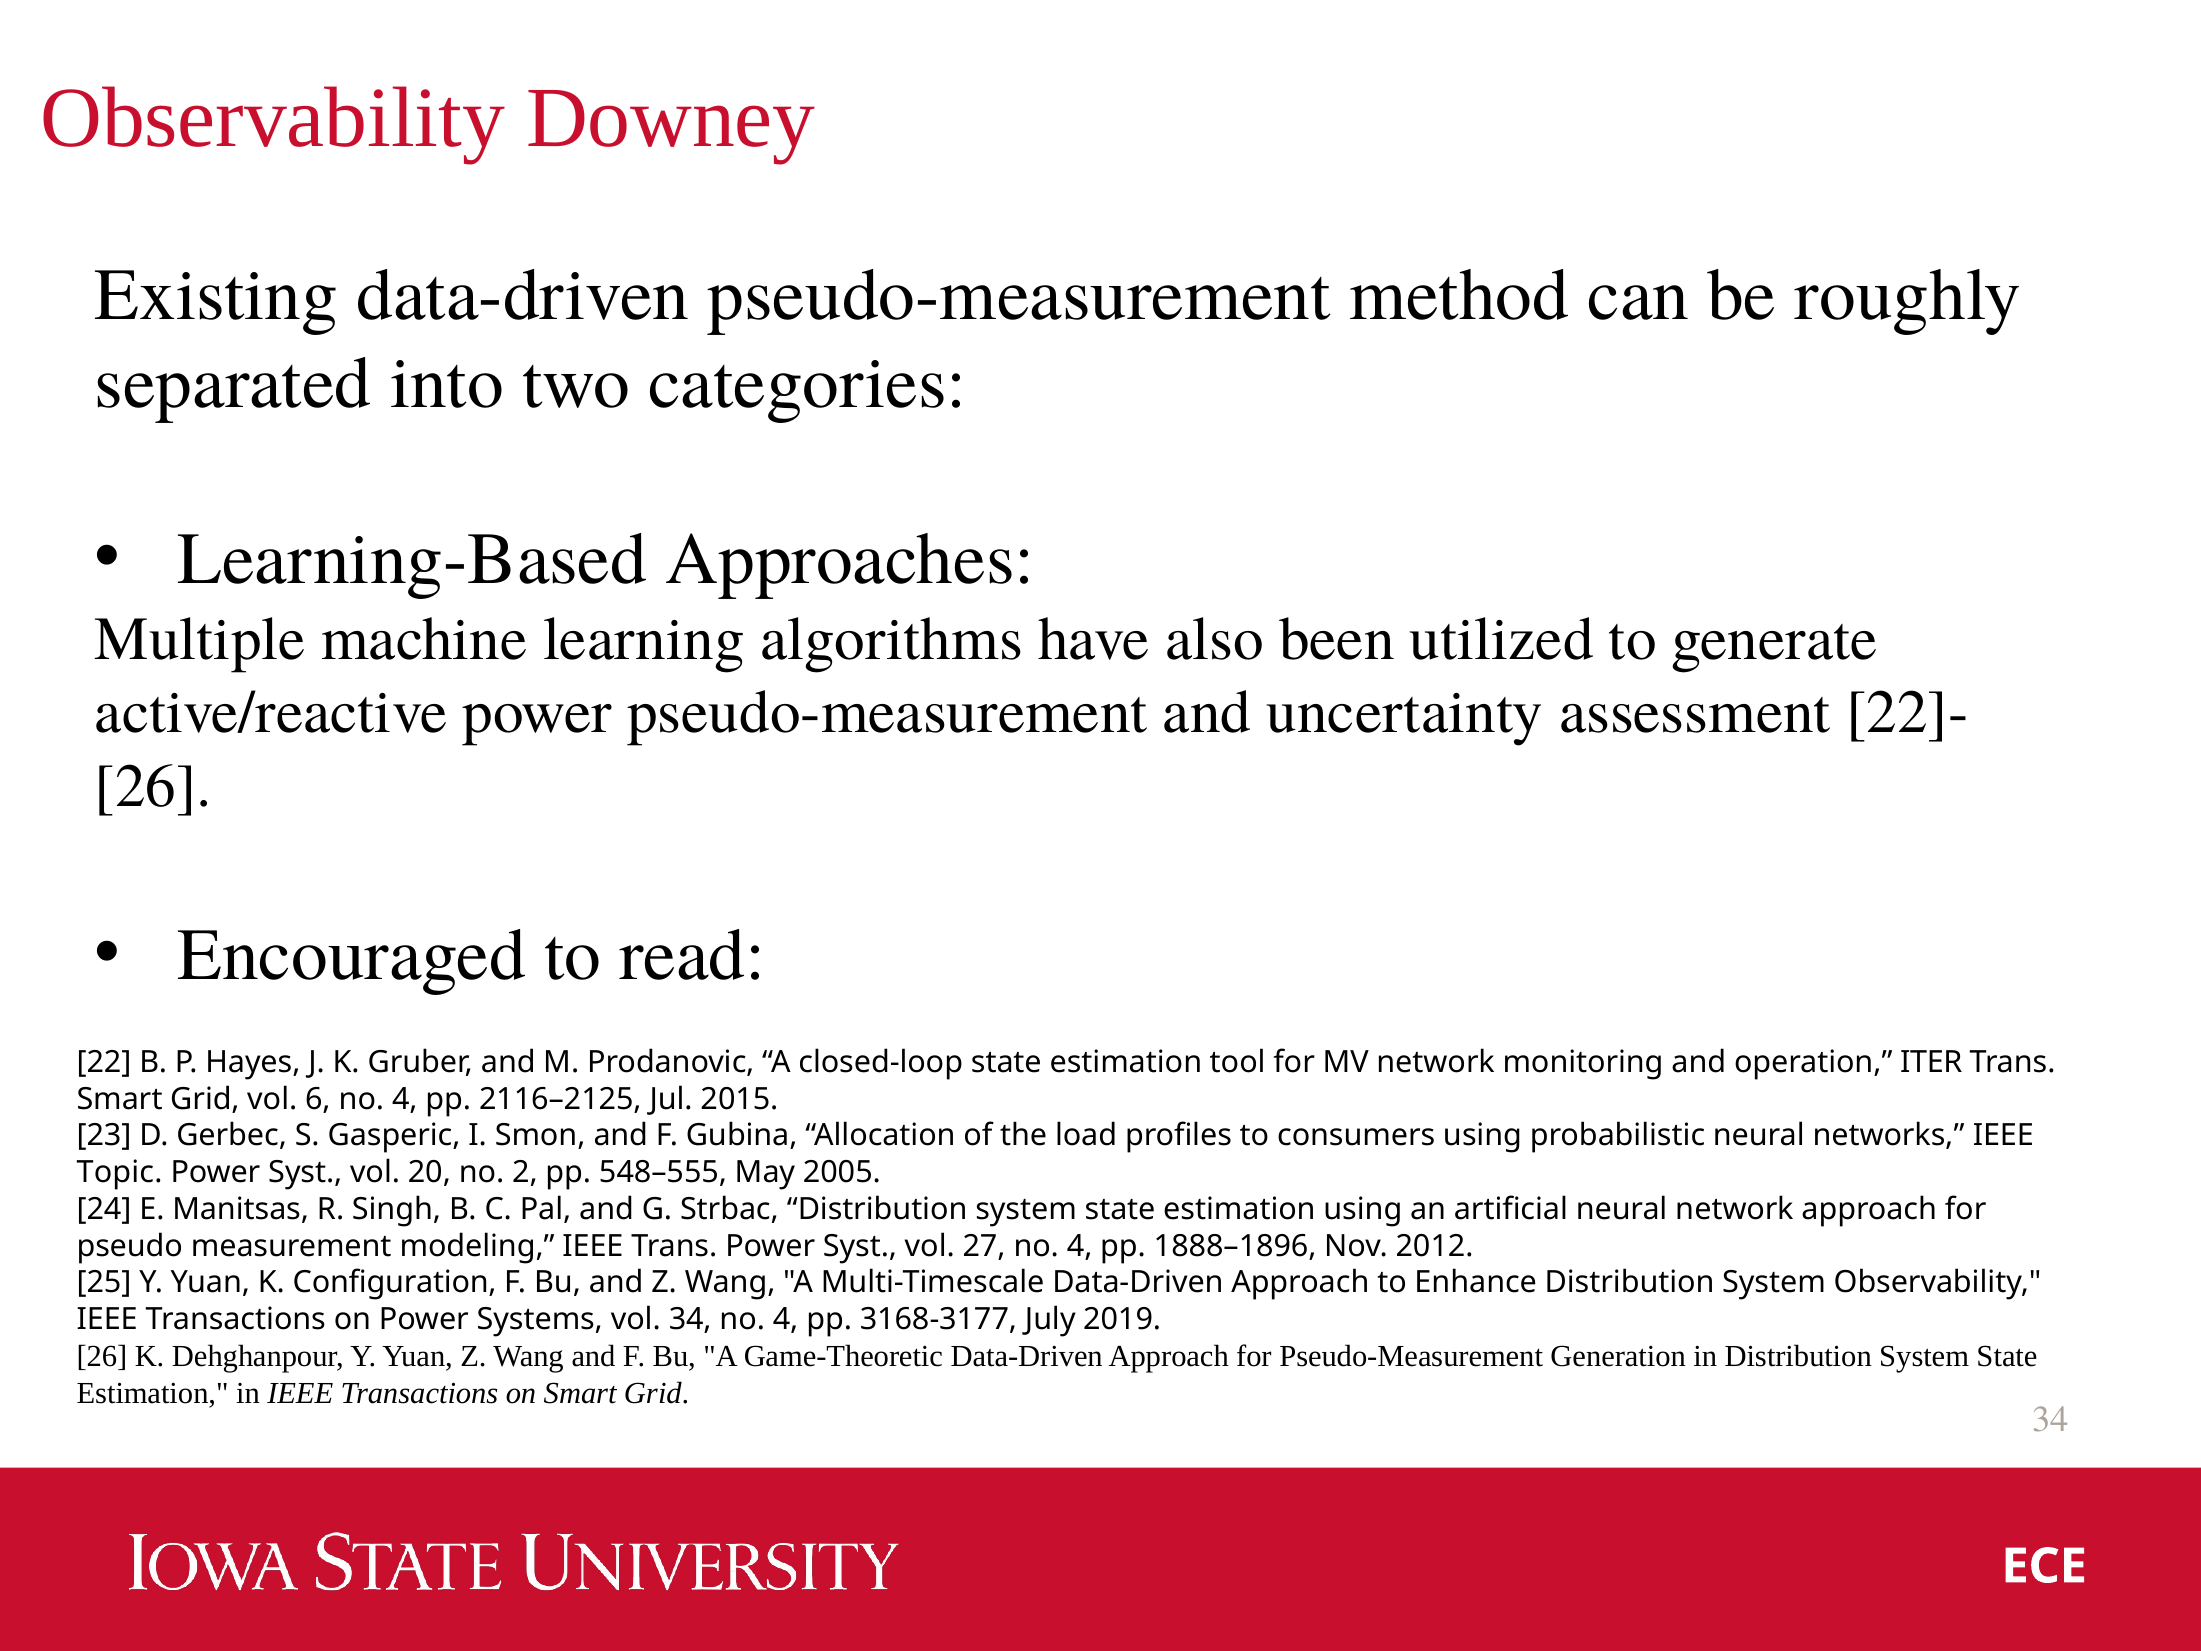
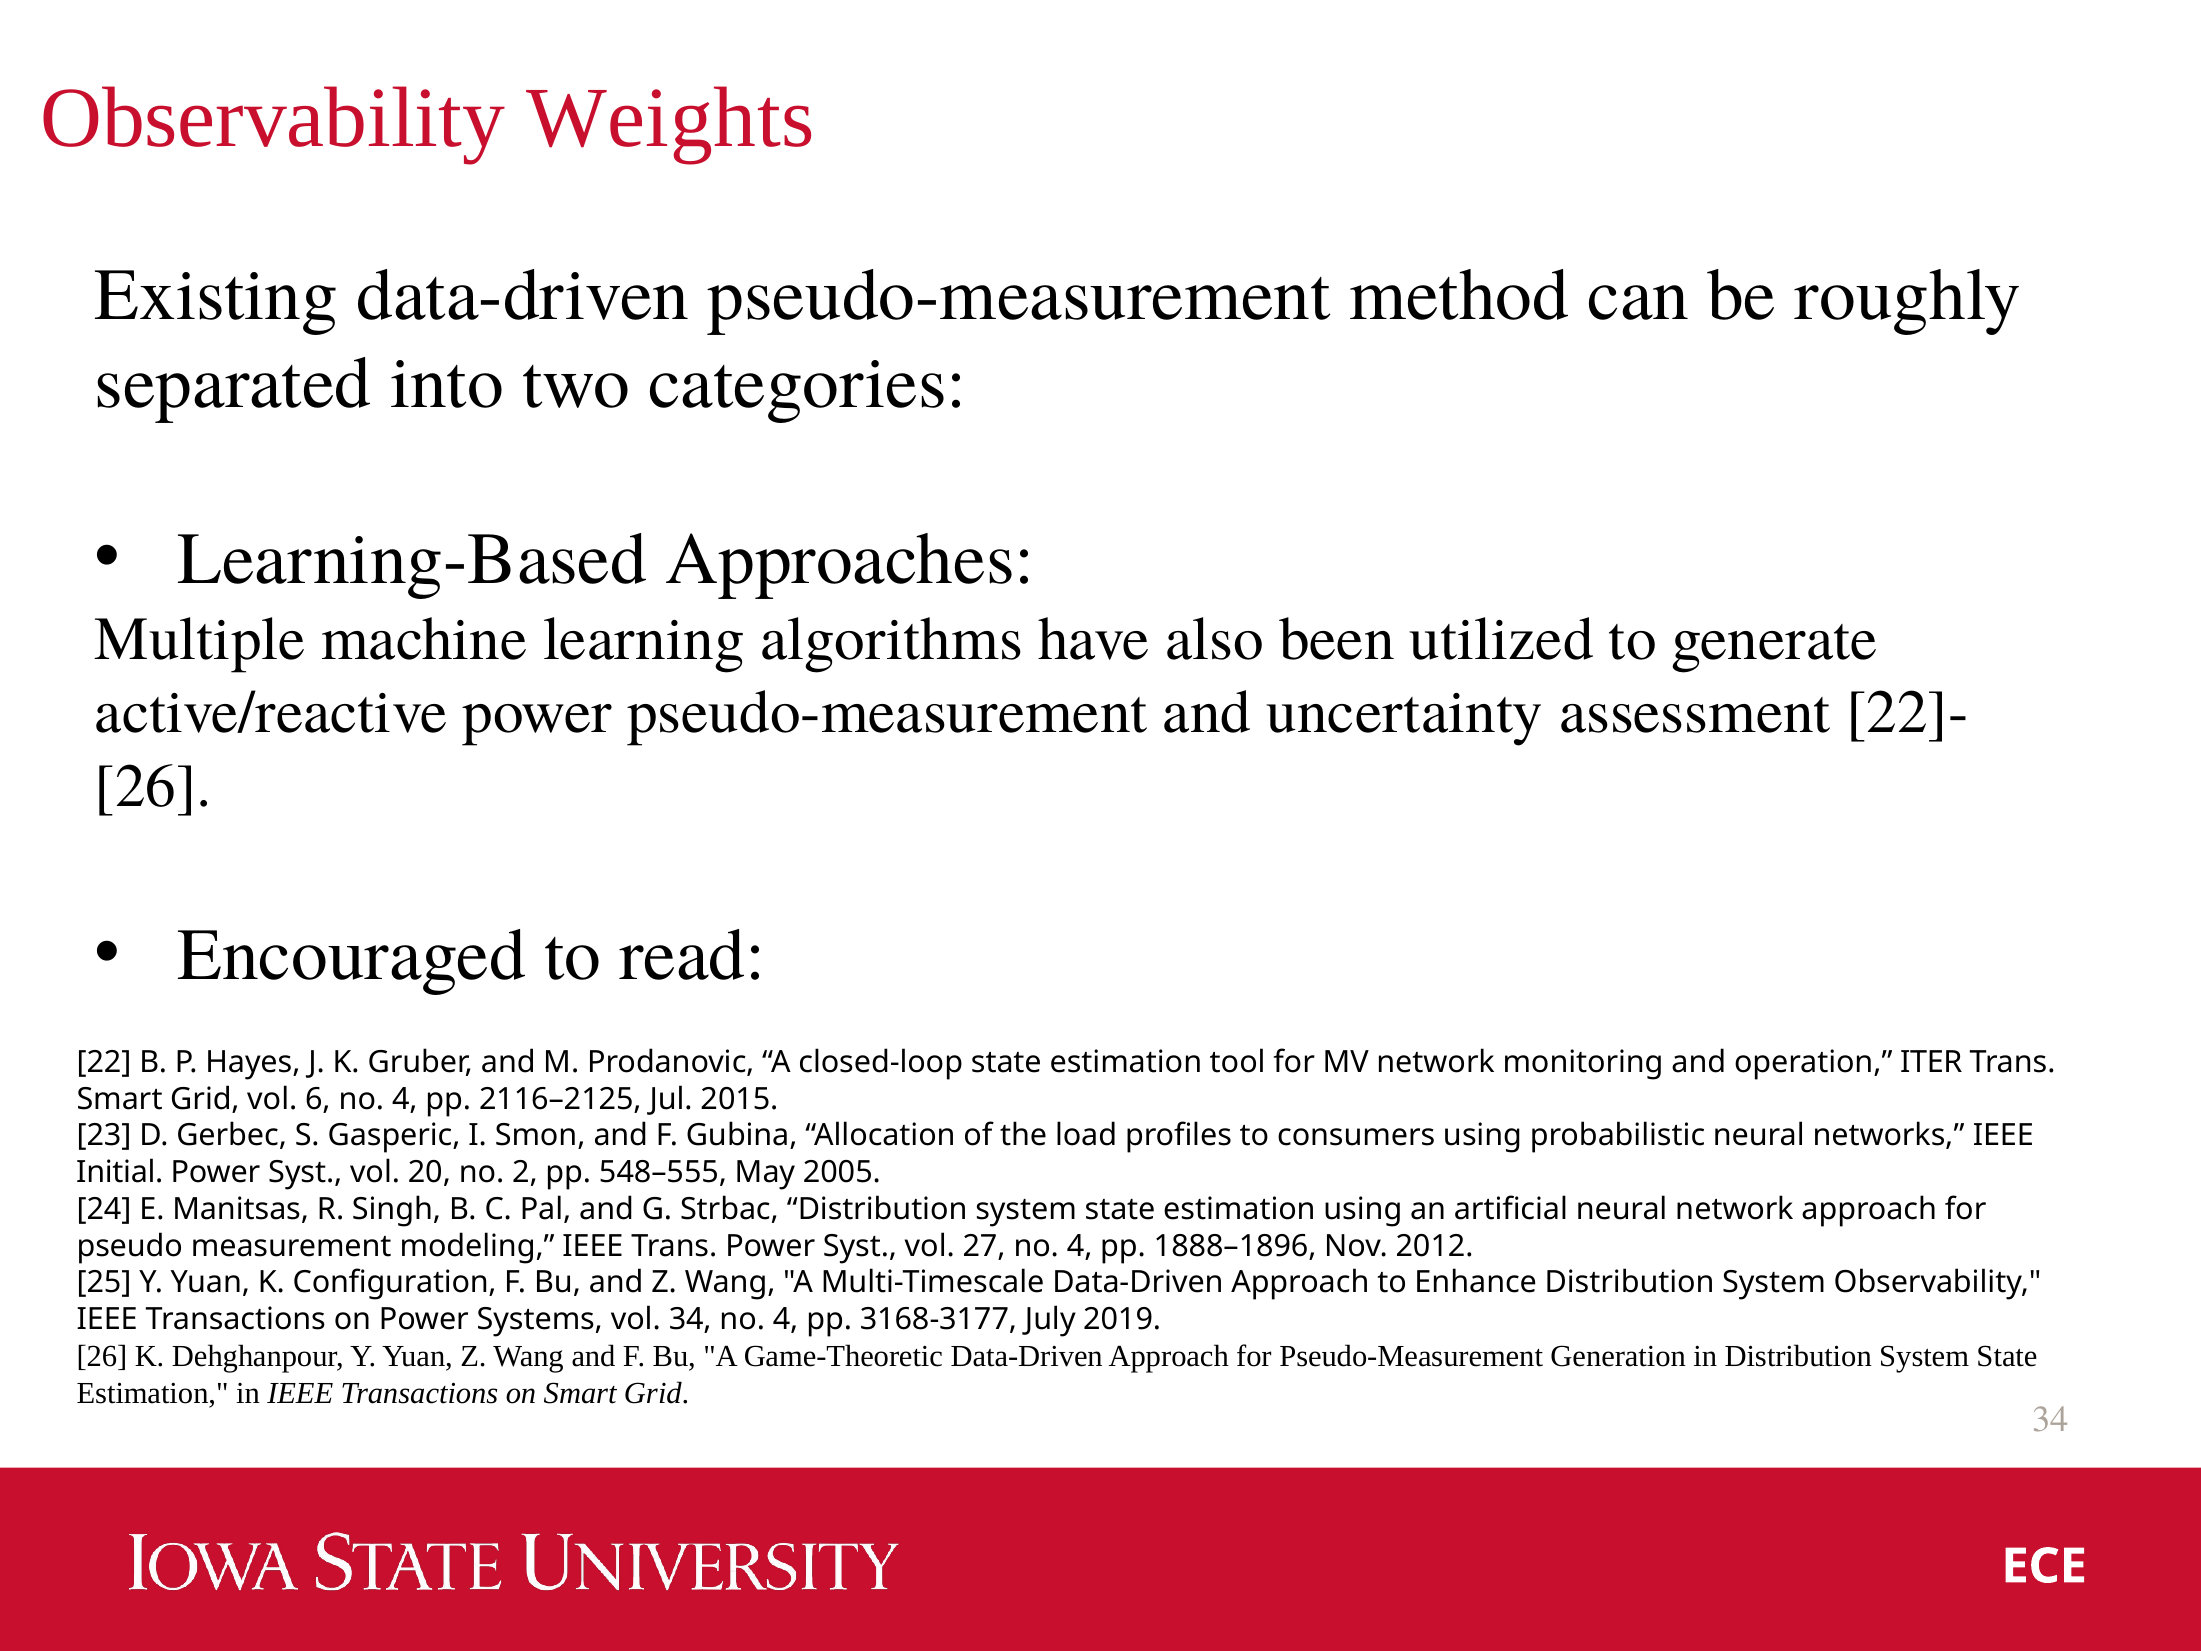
Downey: Downey -> Weights (670, 118)
Topic: Topic -> Initial (120, 1172)
